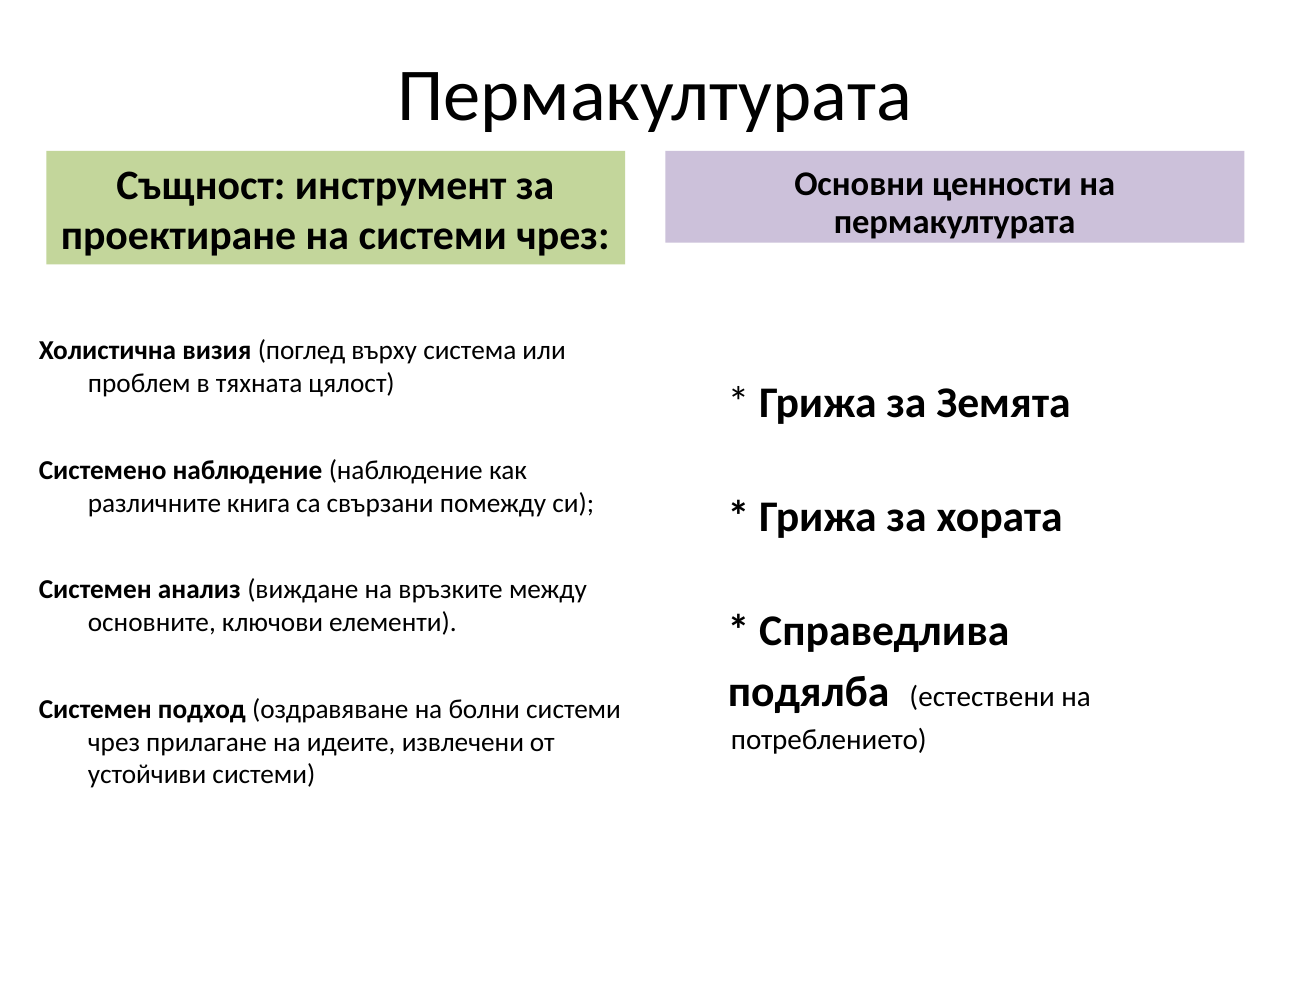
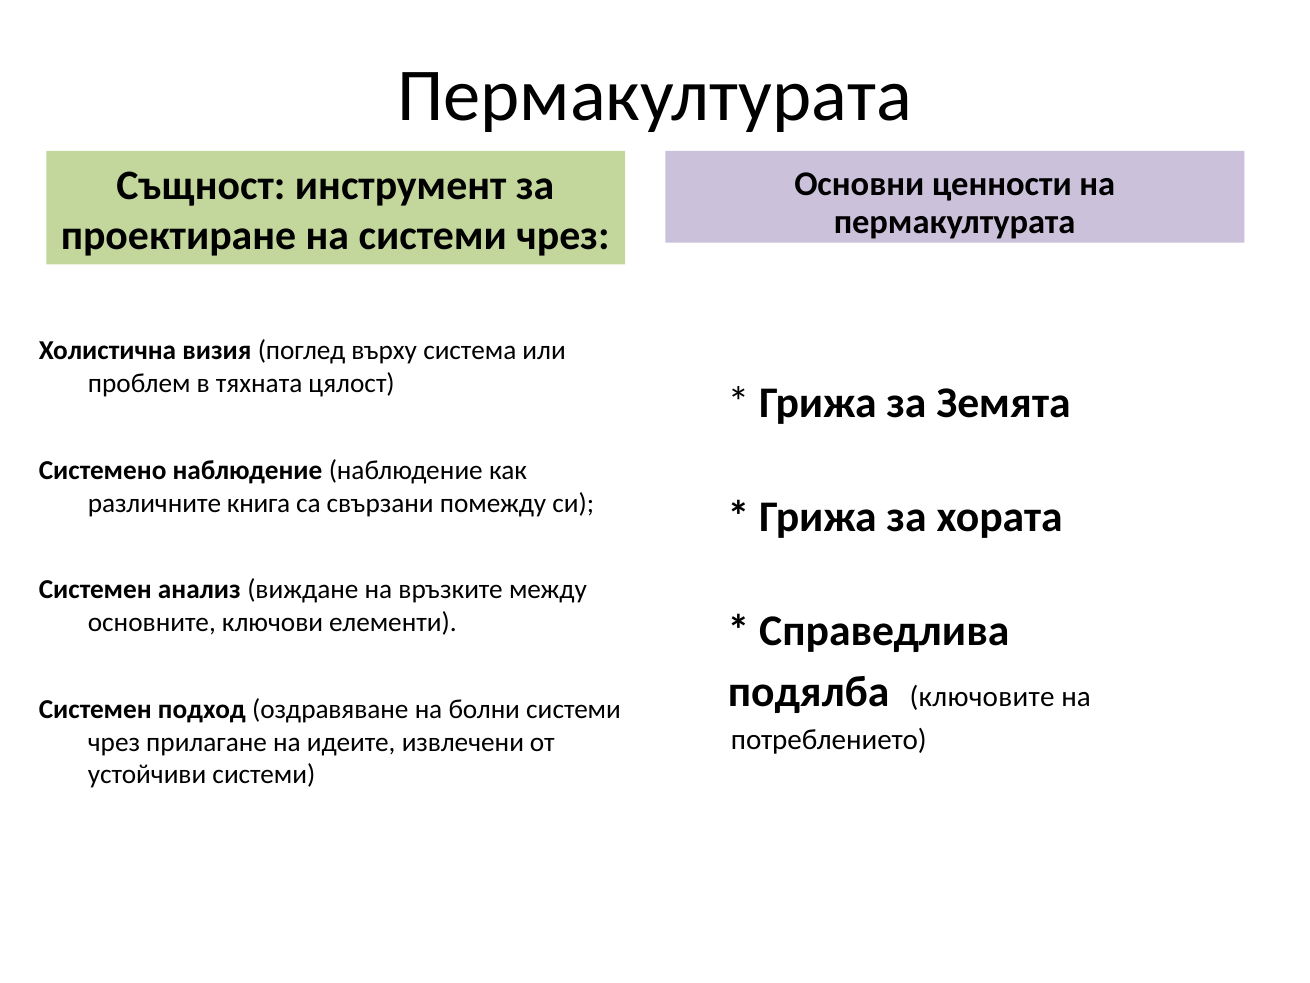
естествени: естествени -> ключовите (982, 696)
